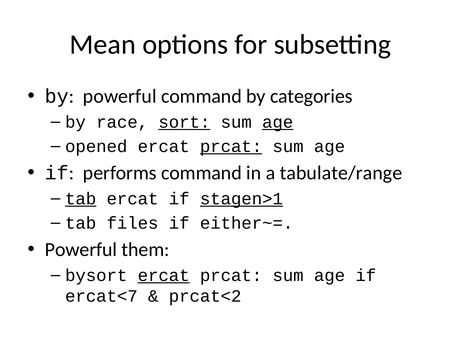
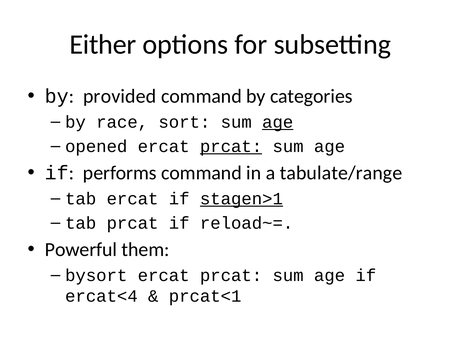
Mean: Mean -> Either (103, 45)
by powerful: powerful -> provided (120, 96)
sort underline: present -> none (184, 122)
tab underline: present -> none (81, 199)
tab files: files -> prcat (133, 223)
either~=: either~= -> reload~= (247, 223)
ercat underline: present -> none (164, 275)
ercat<7: ercat<7 -> ercat<4 (101, 296)
prcat<2: prcat<2 -> prcat<1 (205, 296)
